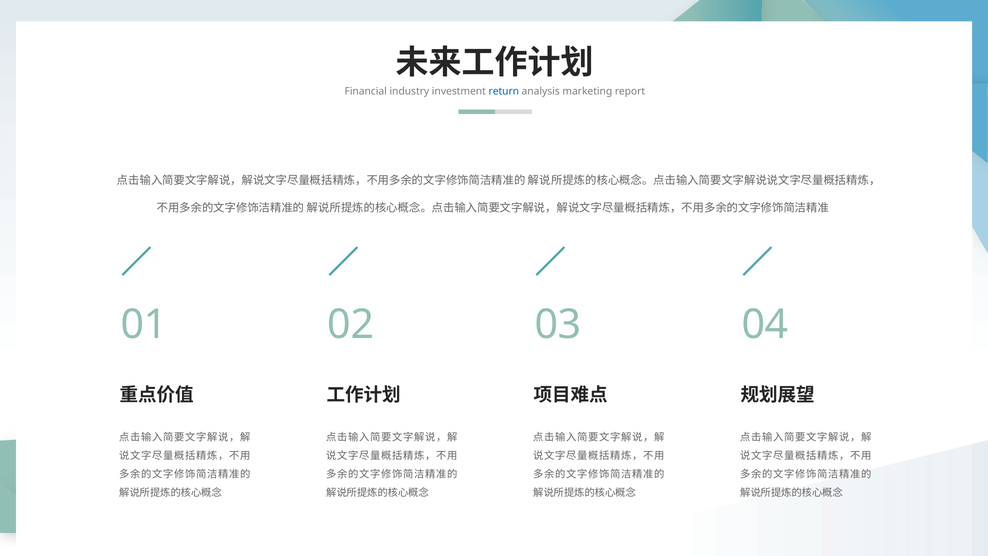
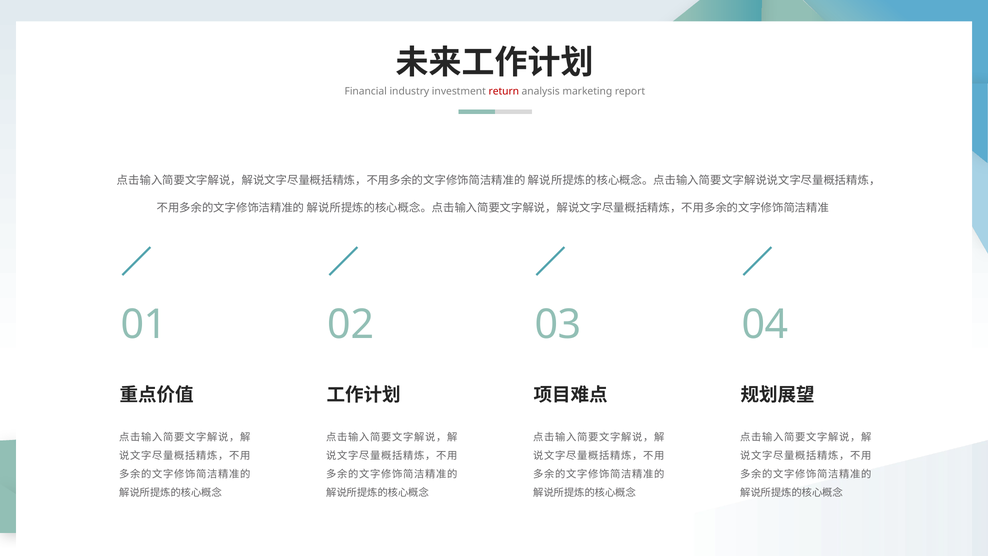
return colour: blue -> red (504, 91)
